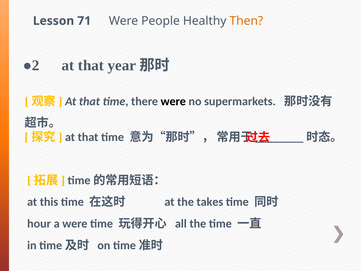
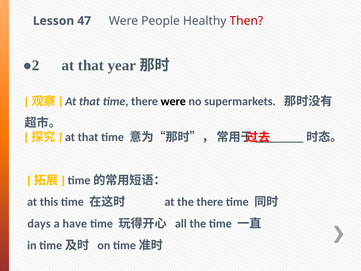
71: 71 -> 47 (84, 21)
Then colour: orange -> red (246, 21)
the takes: takes -> there (210, 202)
hour: hour -> days (39, 223)
a were: were -> have (75, 223)
